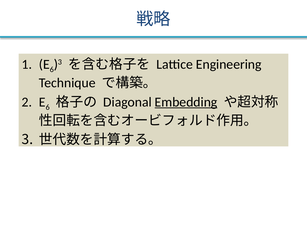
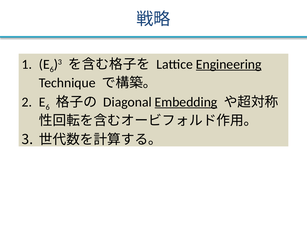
Engineering underline: none -> present (229, 64)
